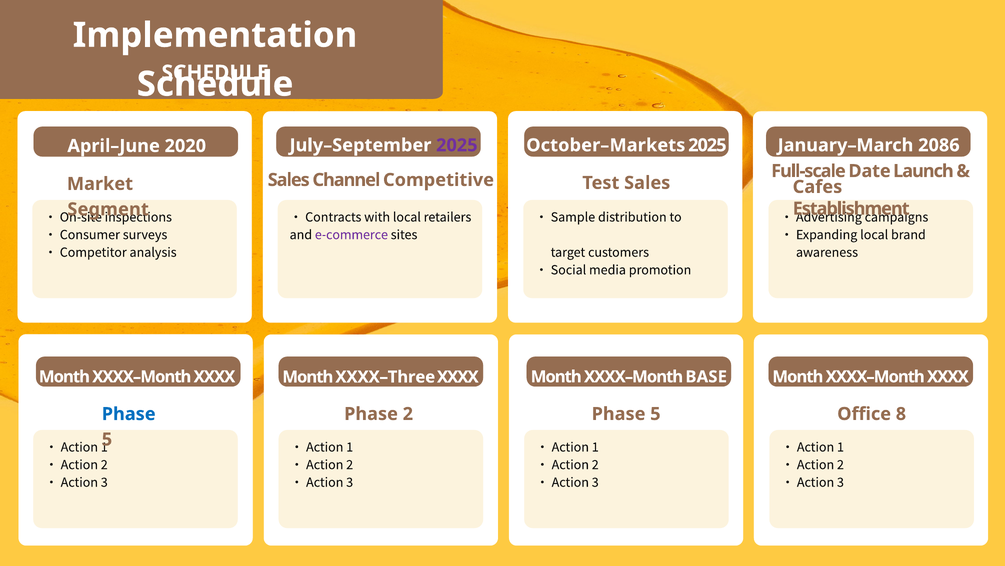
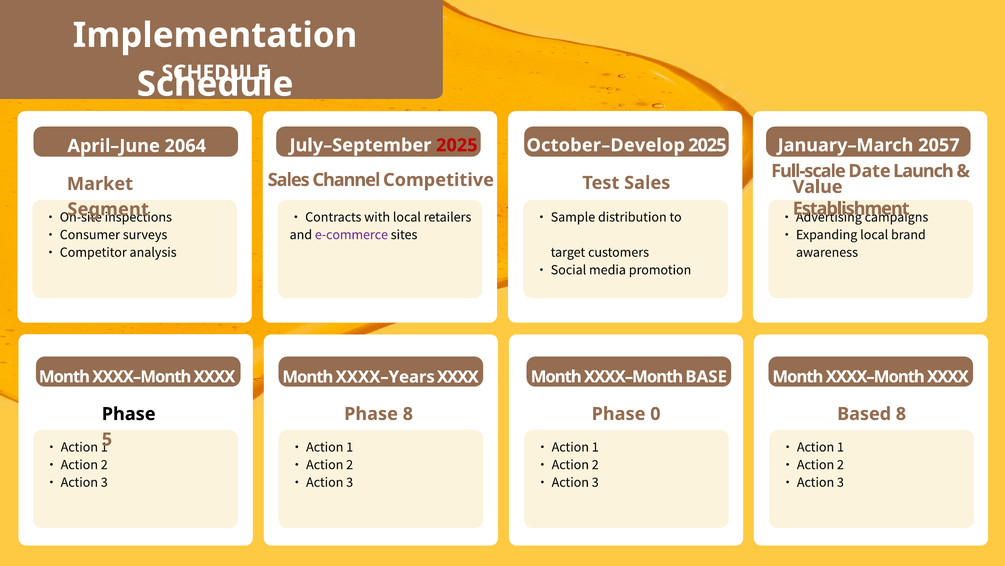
2025 colour: purple -> red (457, 145)
October–Markets: October–Markets -> October–Develop (606, 145)
2086: 2086 -> 2057 (939, 145)
2020: 2020 -> 2064 (185, 146)
Cafes: Cafes -> Value (818, 187)
XXXX–Three: XXXX–Three -> XXXX–Years (385, 377)
Phase 2: 2 -> 8 (408, 414)
5: 5 -> 0 (655, 414)
Office: Office -> Based (864, 414)
Phase colour: blue -> black (129, 414)
